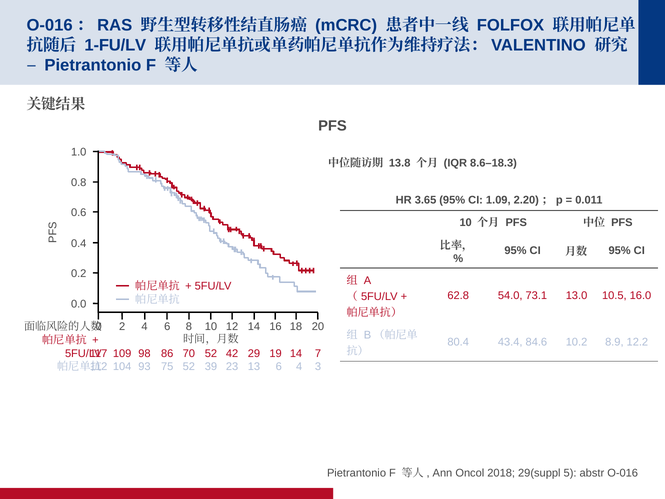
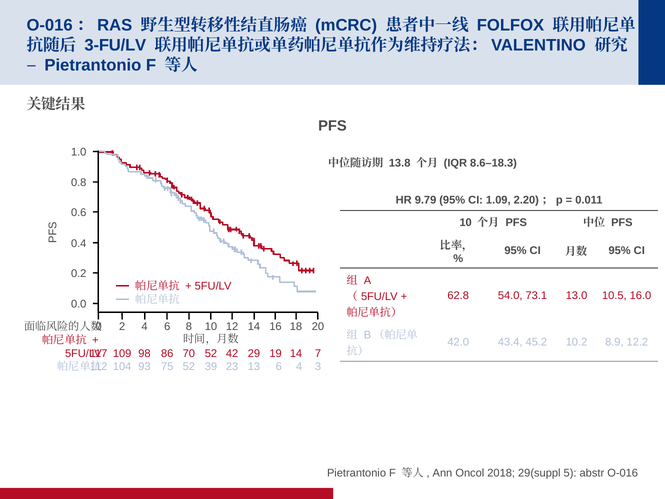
1-FU/LV: 1-FU/LV -> 3-FU/LV (115, 45)
3.65: 3.65 -> 9.79 (426, 200)
80.4: 80.4 -> 42.0 (458, 342)
84.6: 84.6 -> 45.2 (536, 342)
